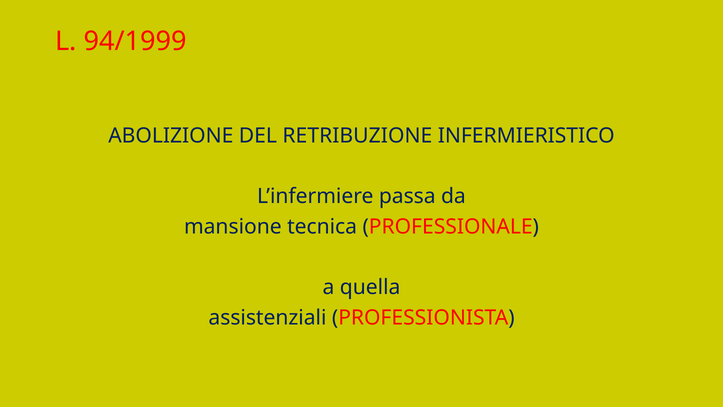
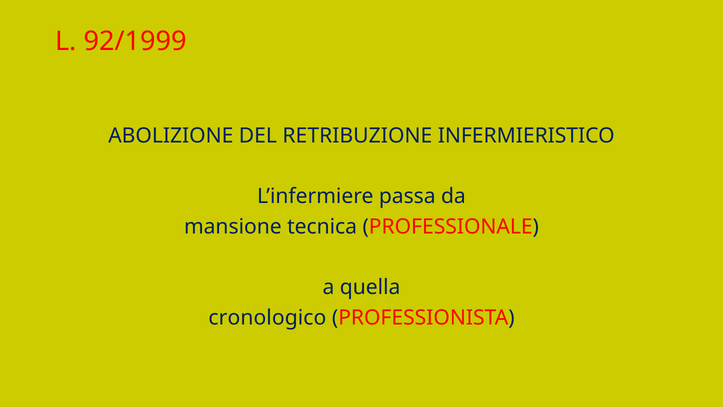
94/1999: 94/1999 -> 92/1999 (135, 41)
assistenziali: assistenziali -> cronologico (267, 318)
